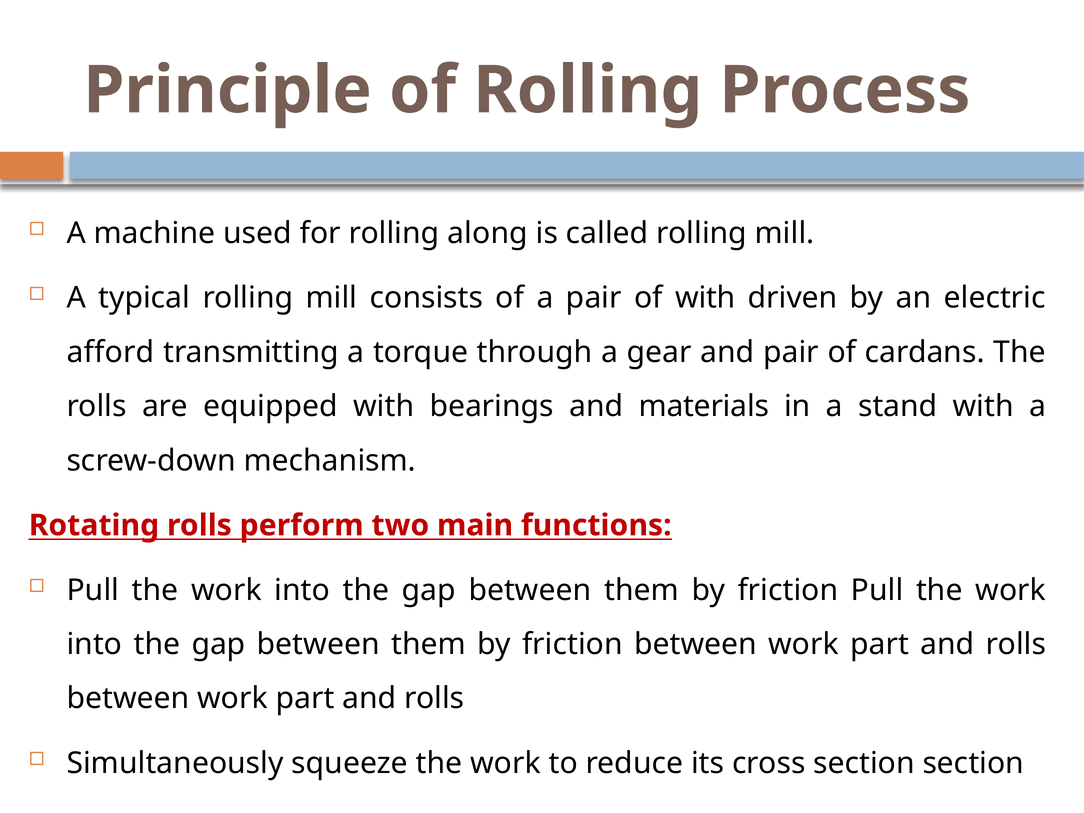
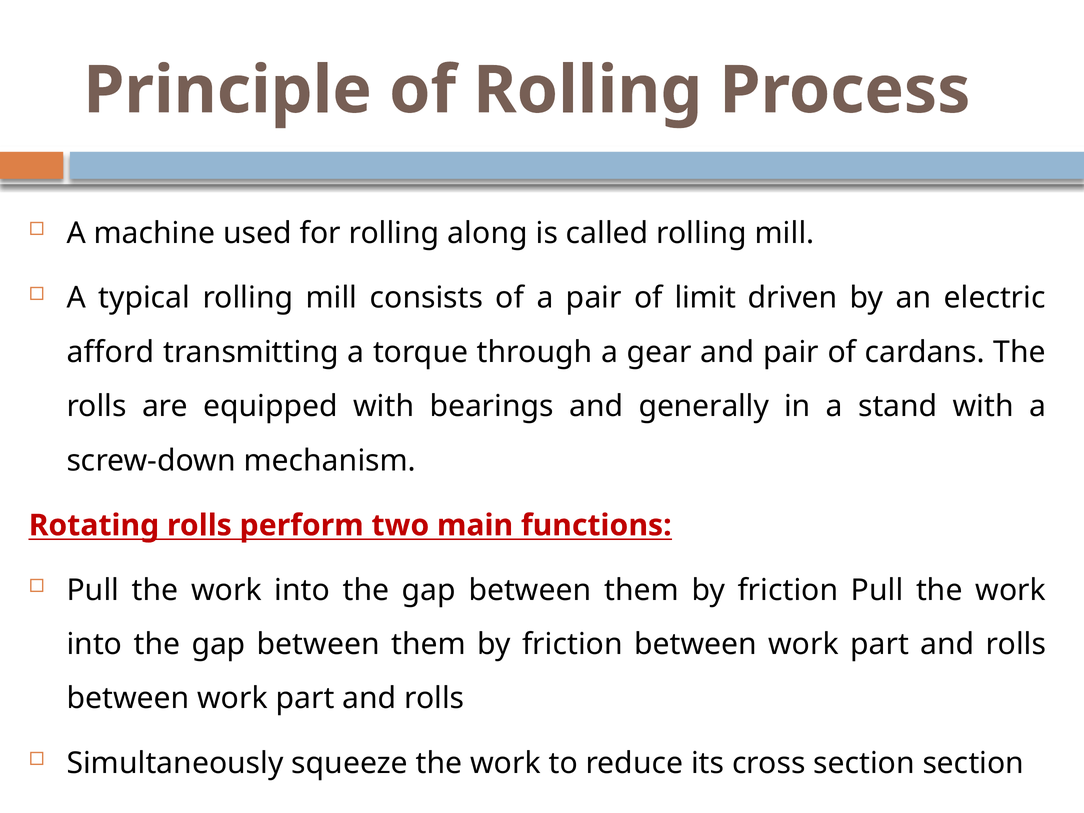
of with: with -> limit (705, 298)
materials: materials -> generally (704, 406)
